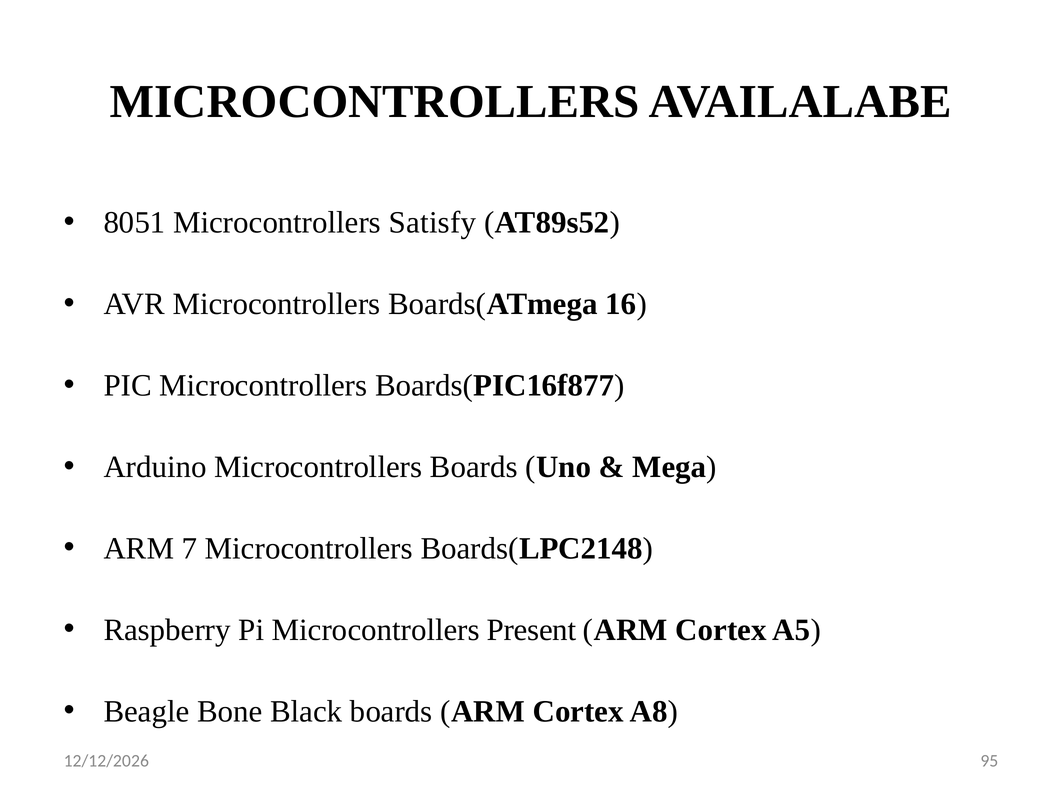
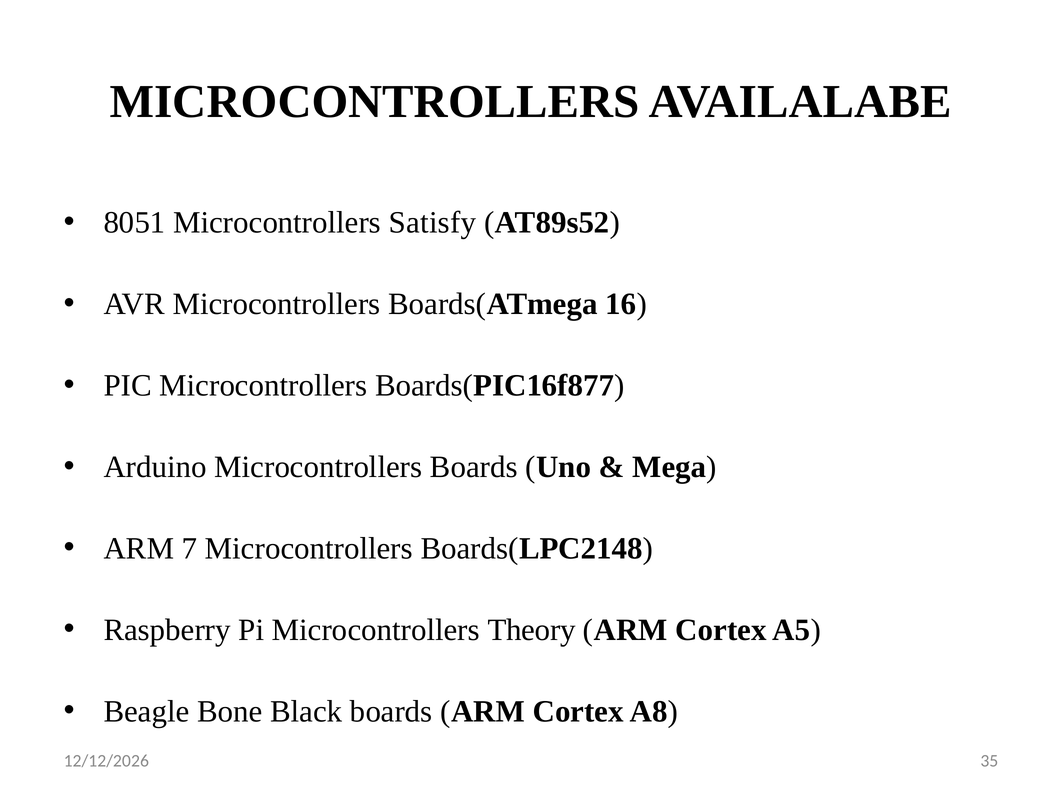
Present: Present -> Theory (532, 630)
95: 95 -> 35 (989, 760)
